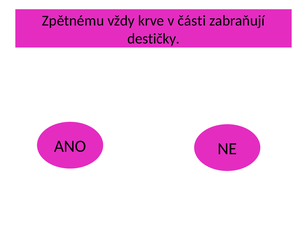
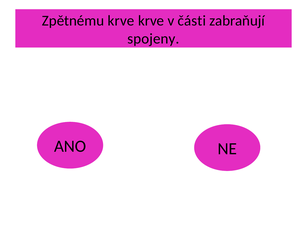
Zpětnému vždy: vždy -> krve (121, 21)
destičky: destičky -> spojeny (153, 39)
